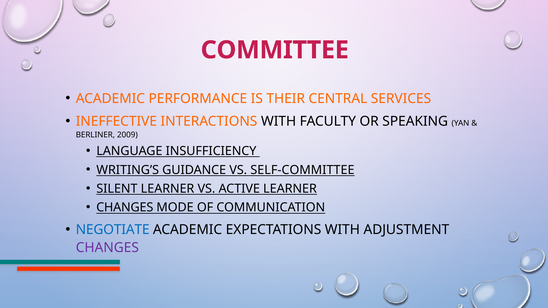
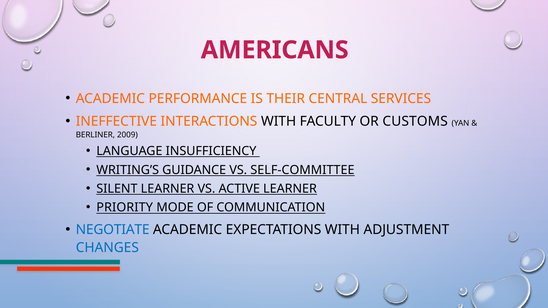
COMMITTEE: COMMITTEE -> AMERICANS (275, 50)
SPEAKING: SPEAKING -> CUSTOMS (415, 121)
CHANGES: CHANGES -> PRIORITY (125, 208)
CHANGES colour: purple -> blue (107, 248)
